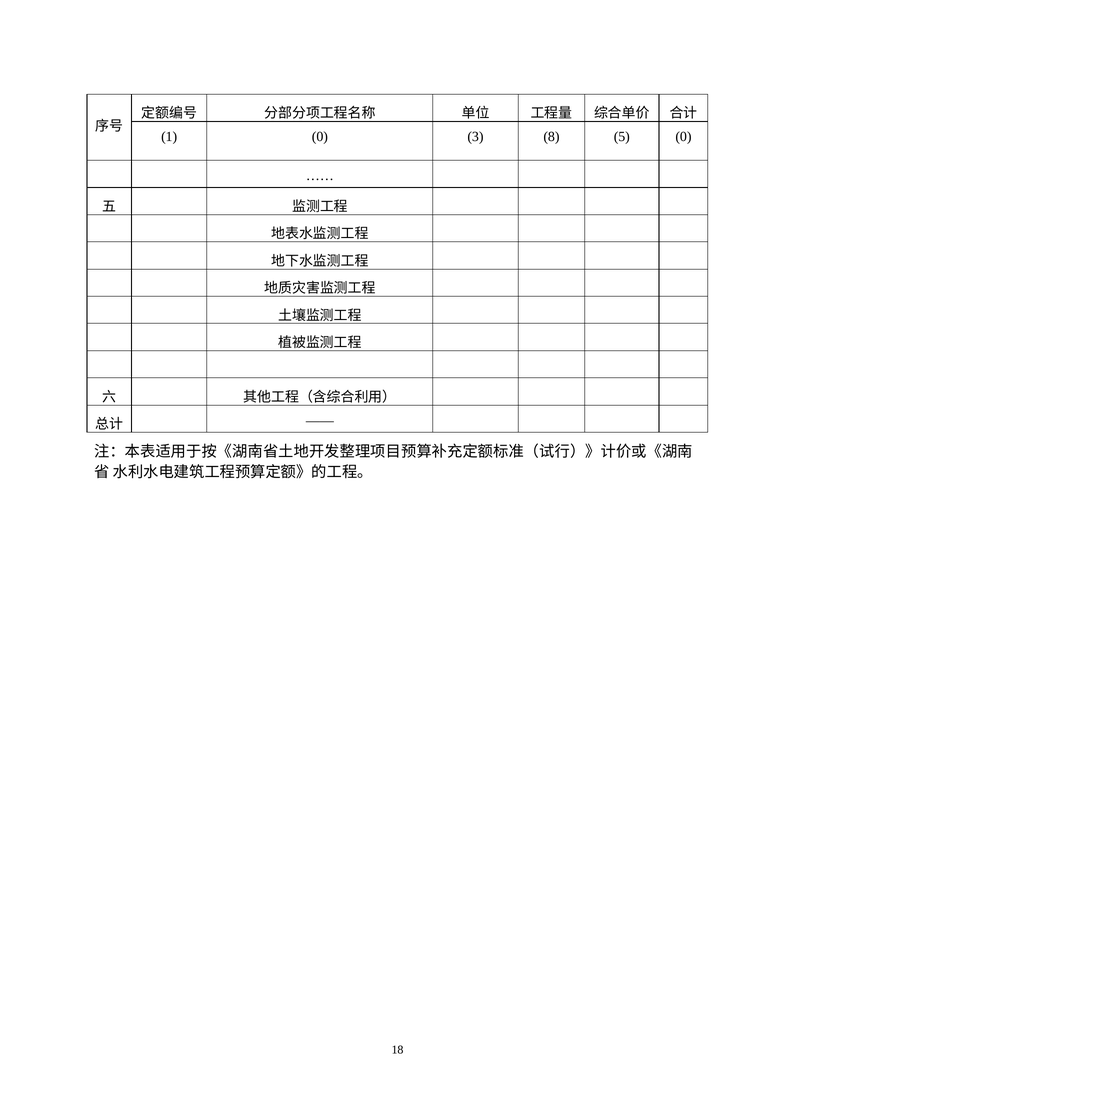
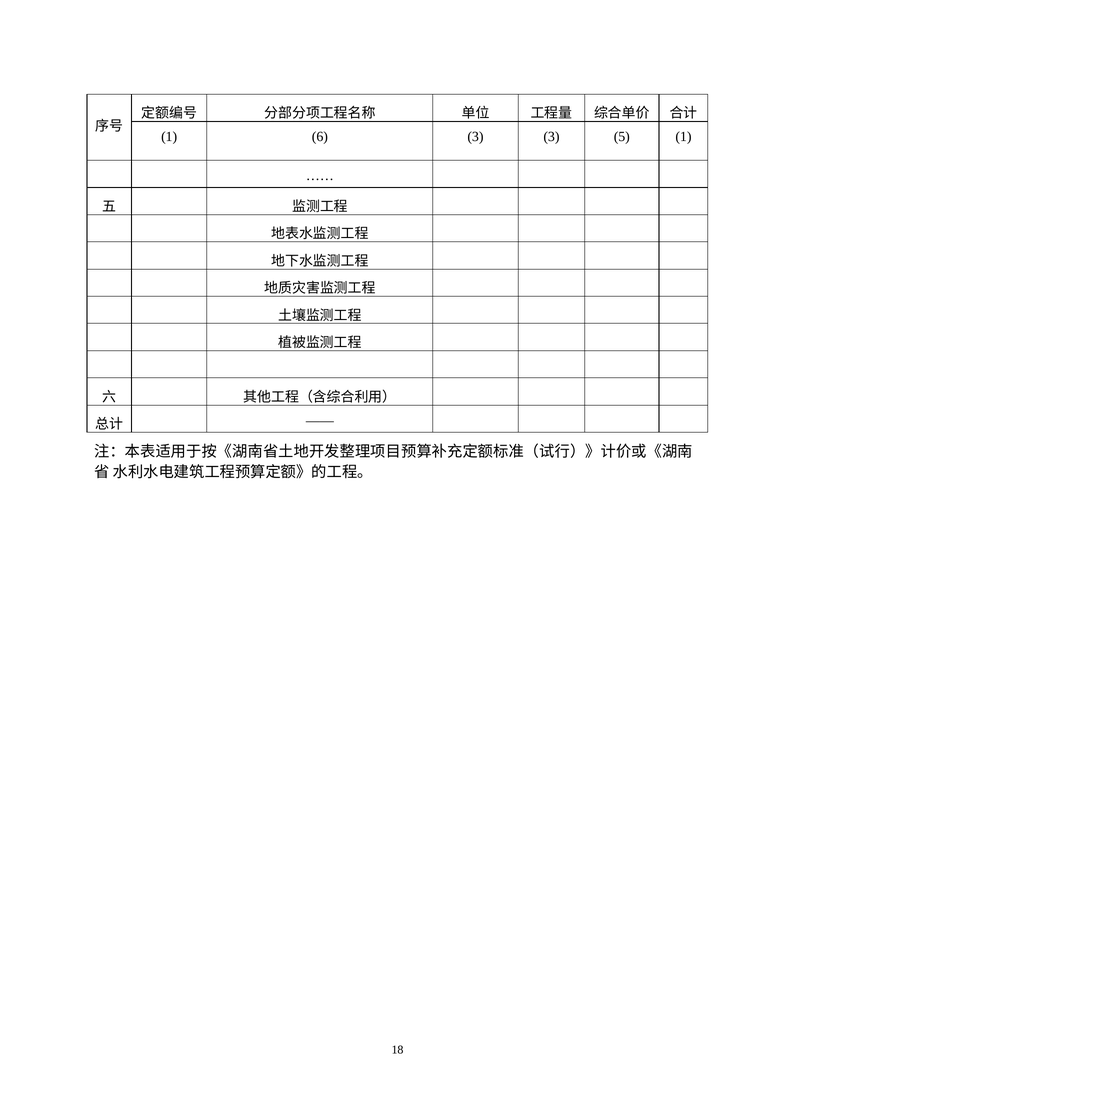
1 0: 0 -> 6 (320, 137)
3 8: 8 -> 3 (551, 137)
5 0: 0 -> 1 (683, 137)
